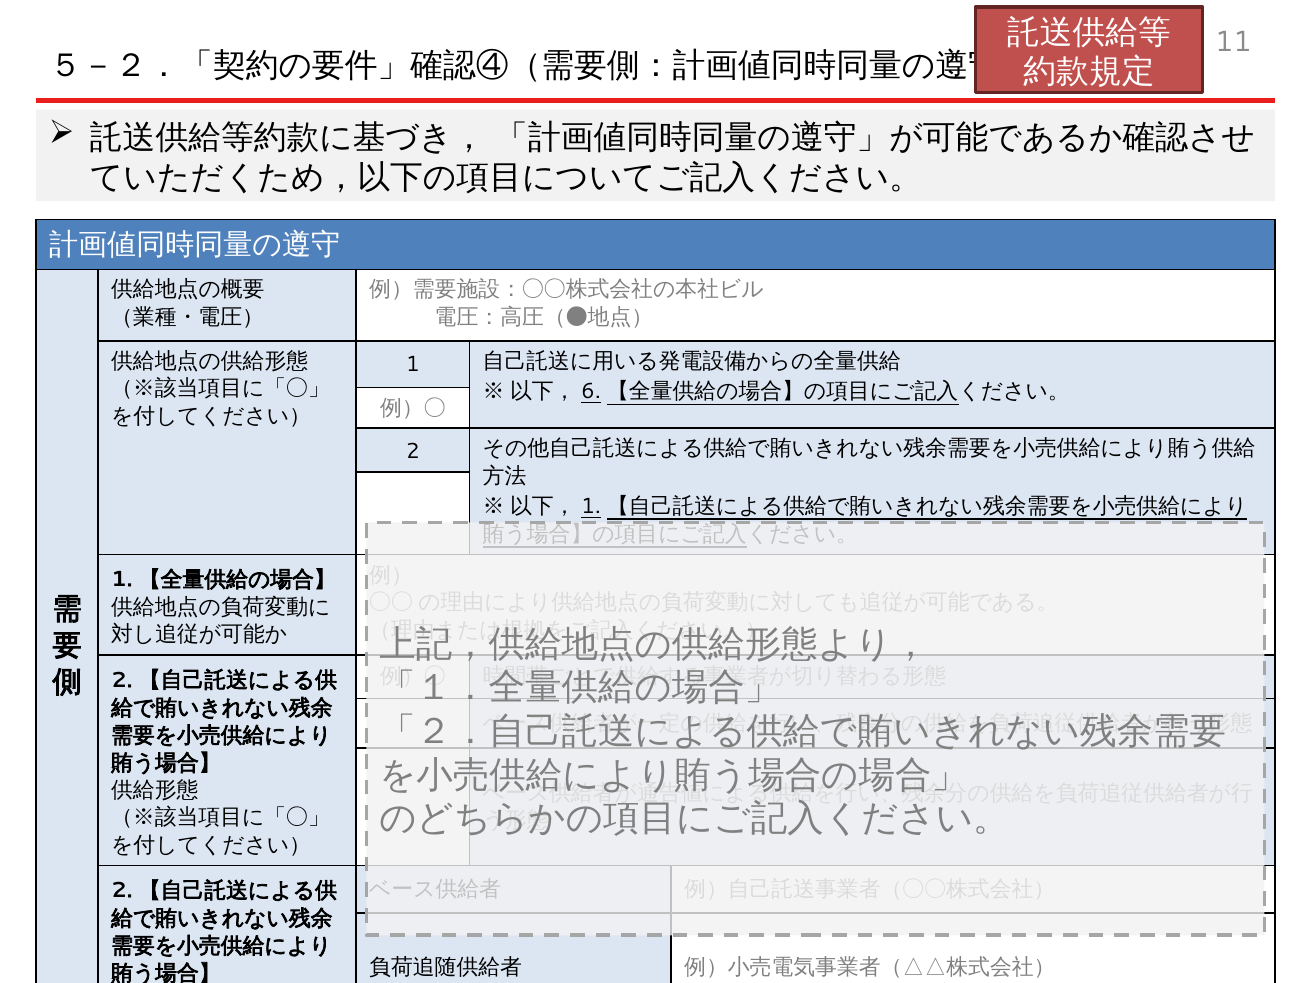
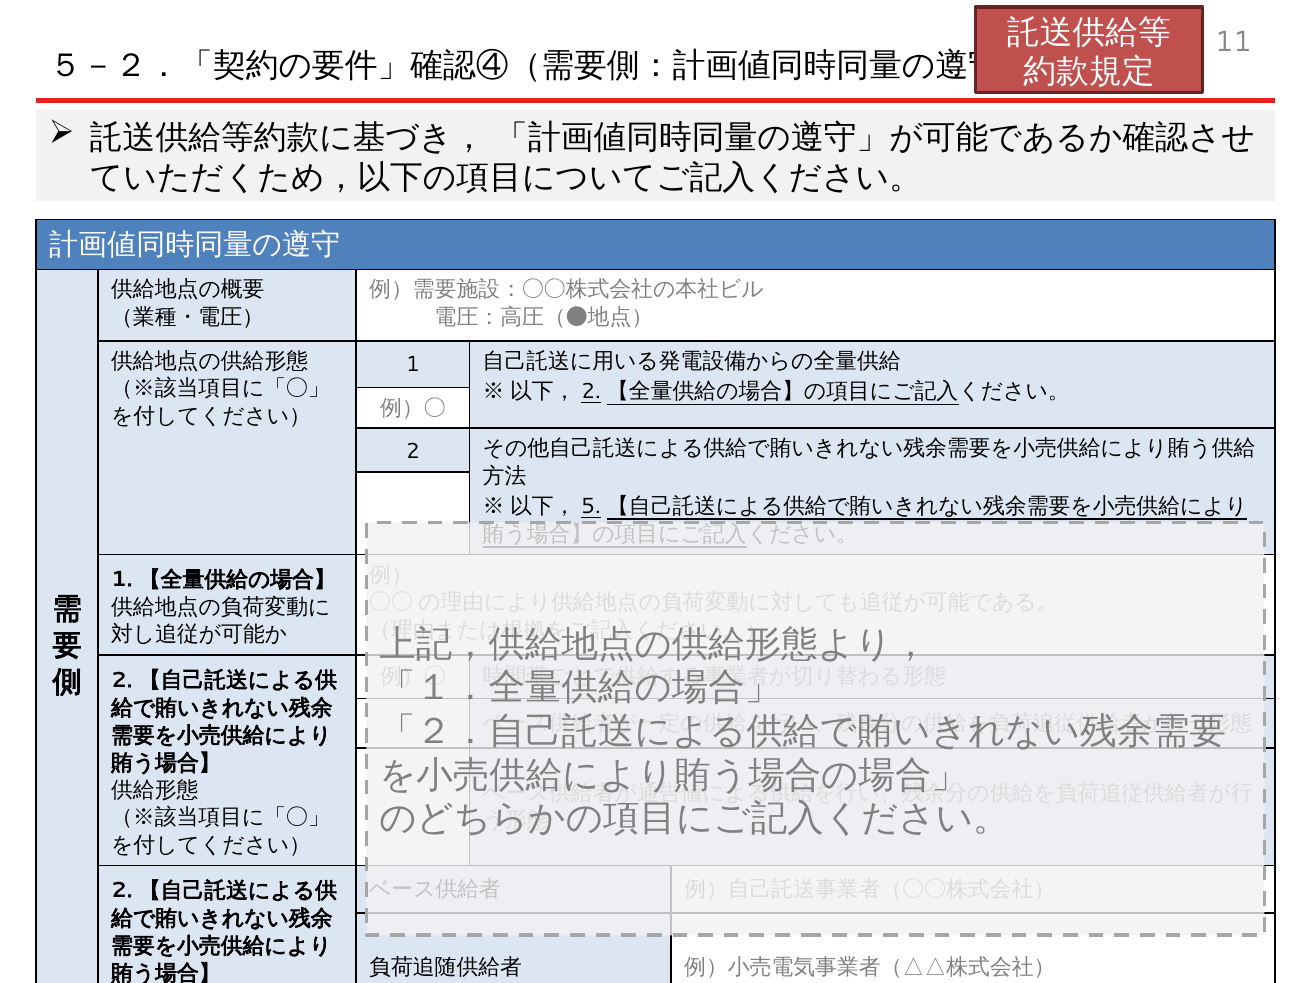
6: 6 -> 2 (591, 392)
1: 1 -> 5 (591, 506)
